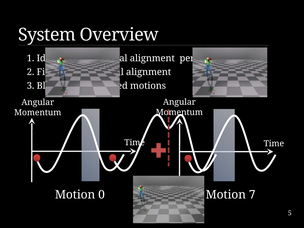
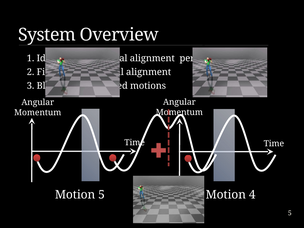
Motion 0: 0 -> 5 (101, 195)
7: 7 -> 4 (252, 195)
